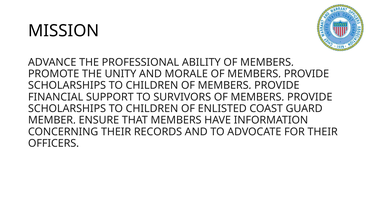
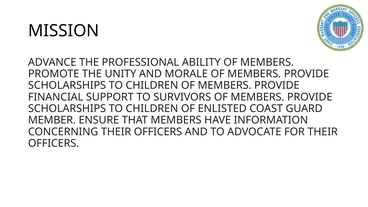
RECORDS: RECORDS -> OFFICERS (158, 132)
